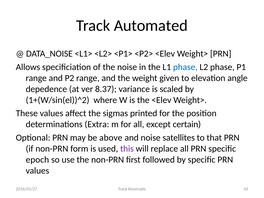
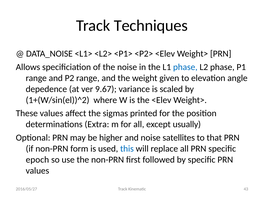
Automated: Automated -> Techniques (151, 26)
8.37: 8.37 -> 9.67 (106, 89)
certain: certain -> usually (187, 124)
above: above -> higher (111, 138)
this colour: purple -> blue (127, 149)
